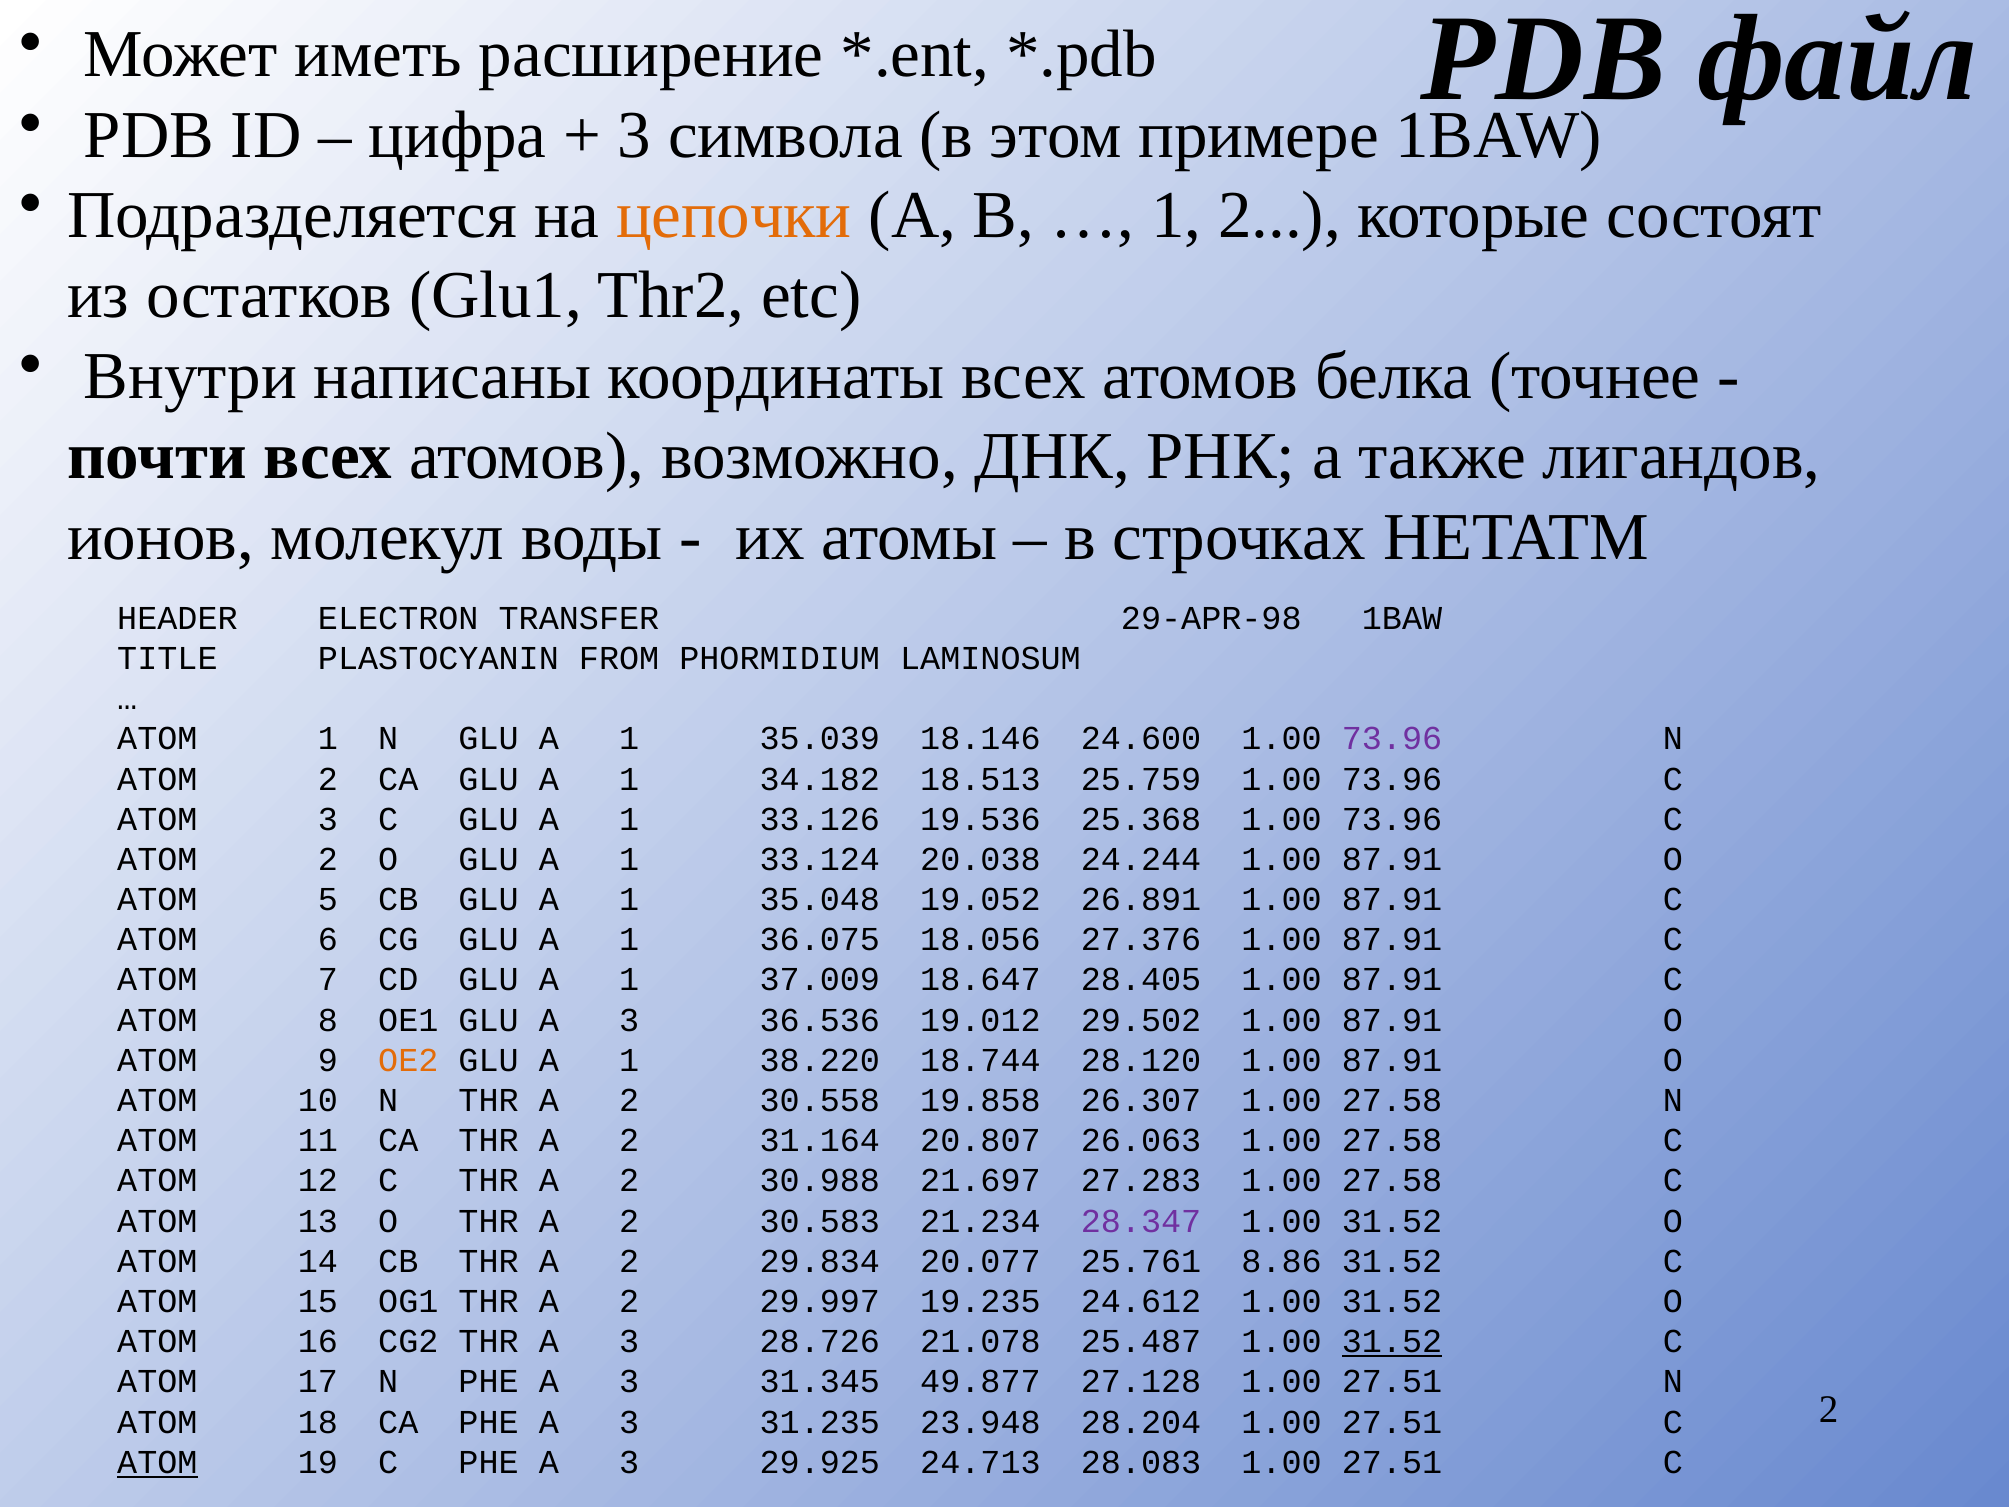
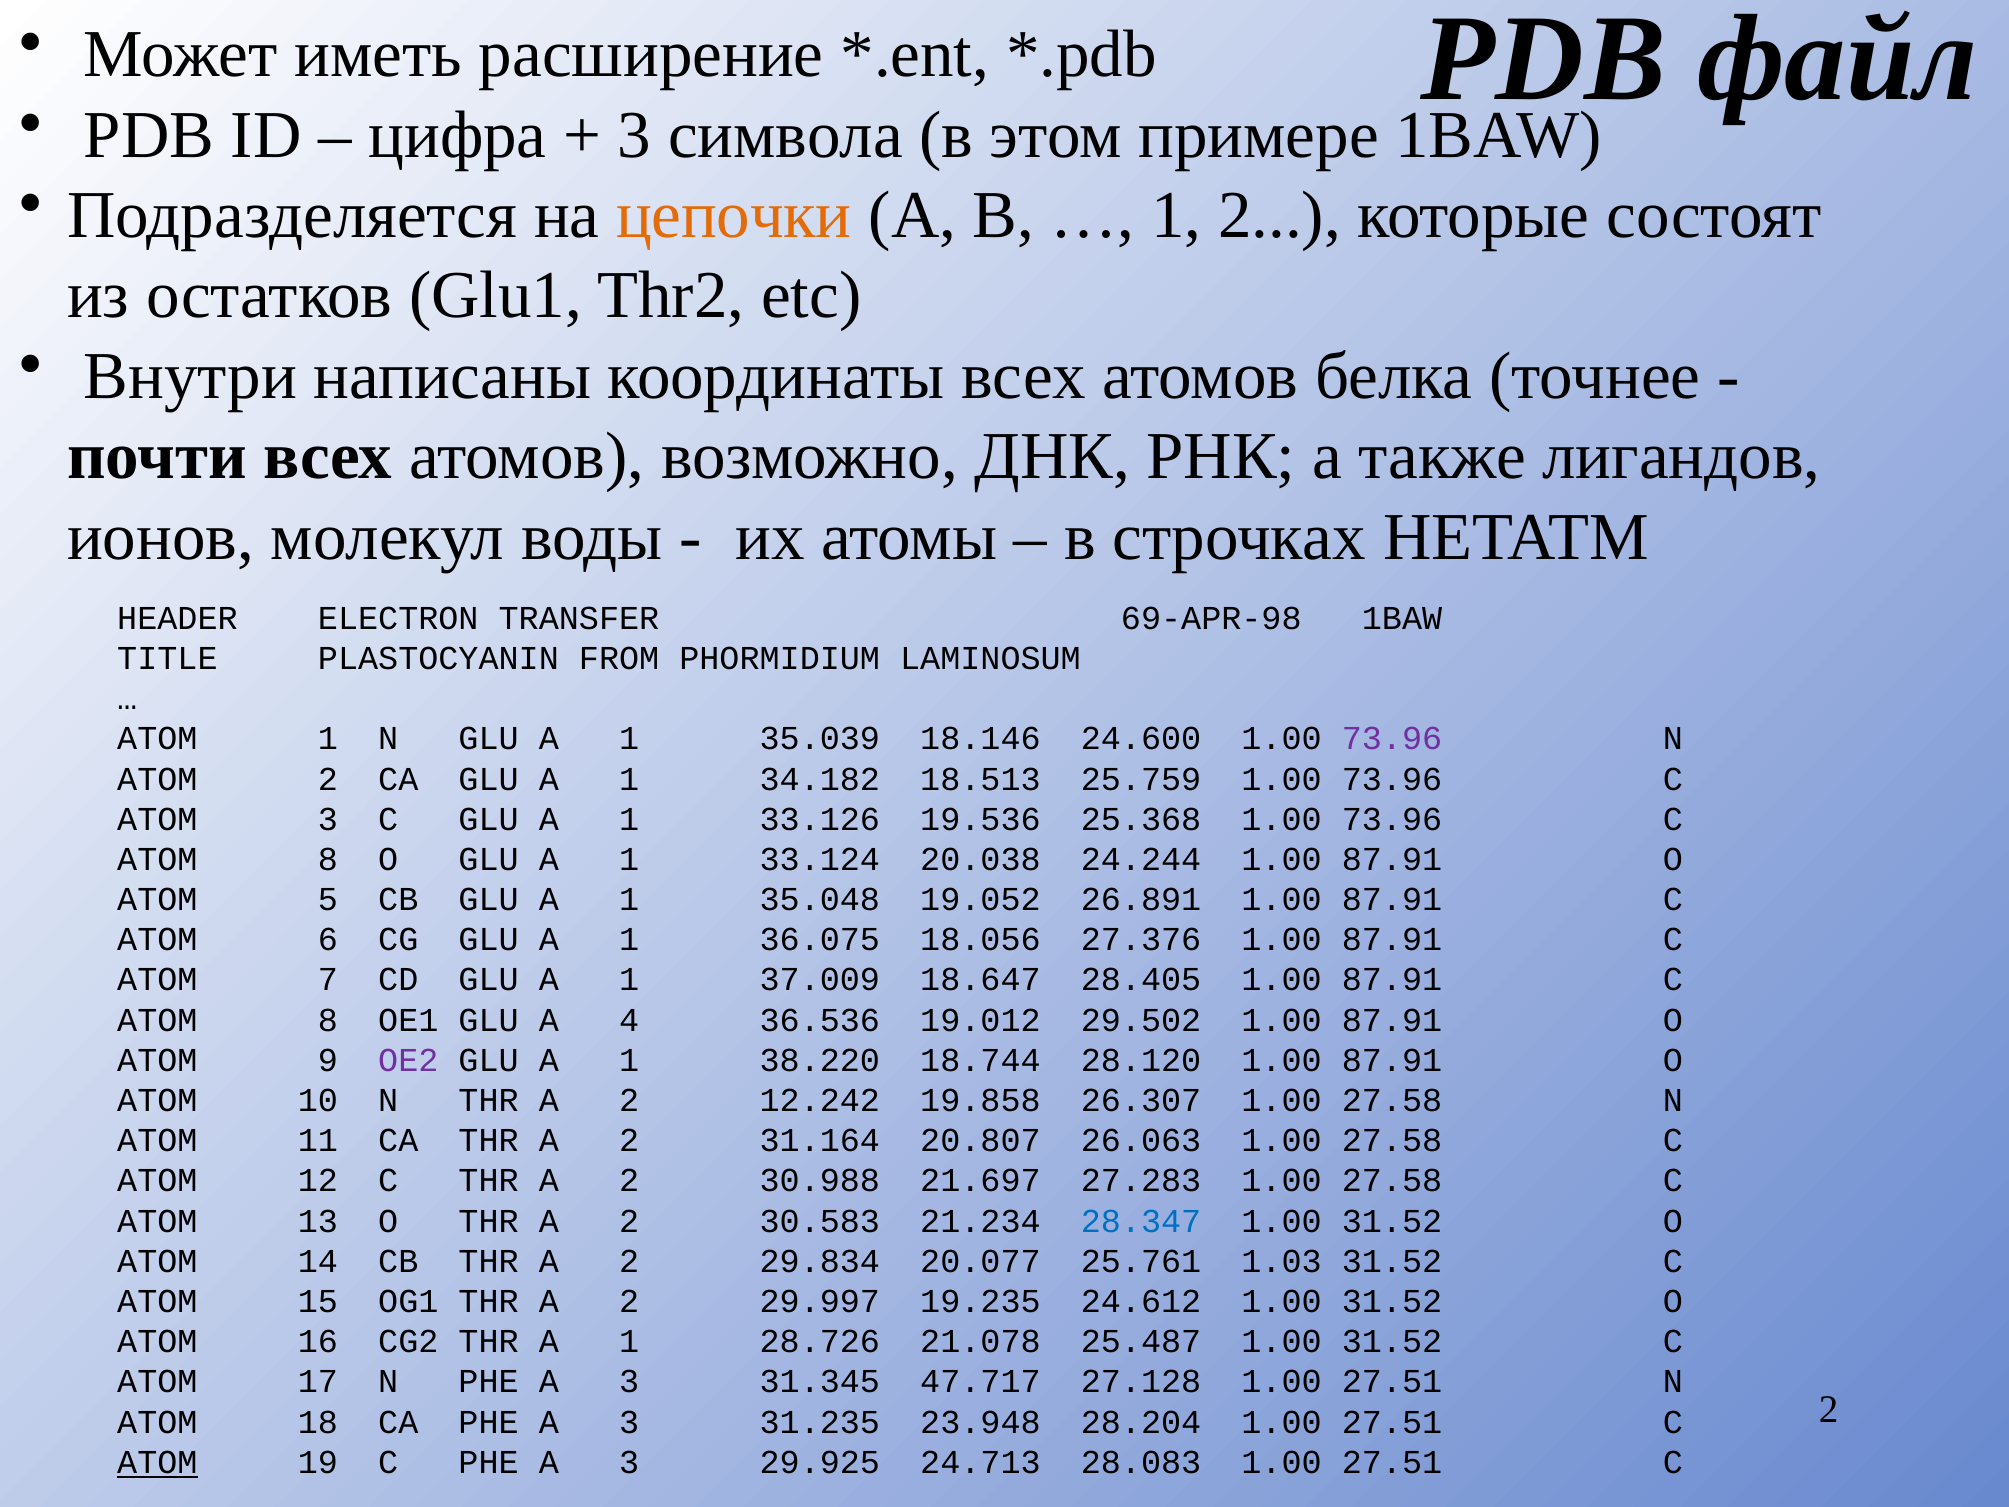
29-APR-98: 29-APR-98 -> 69-APR-98 (1211, 618)
2: 2 -> 8 (328, 859)
GLU A 3: 3 -> 4 (629, 1020)
OE2 colour: orange -> purple (408, 1060)
30.558: 30.558 -> 12.242 (820, 1100)
28.347 colour: purple -> blue (1141, 1221)
8.86: 8.86 -> 1.03 (1282, 1261)
THR A 3: 3 -> 1 (629, 1341)
31.52 underline: present -> none (1392, 1341)
49.877: 49.877 -> 47.717 (980, 1382)
